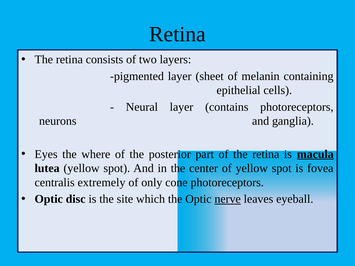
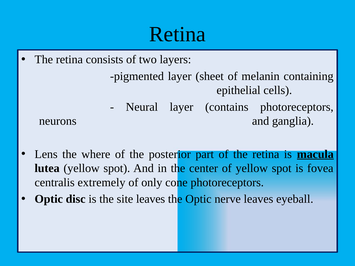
Eyes: Eyes -> Lens (46, 154)
site which: which -> leaves (151, 199)
nerve underline: present -> none (228, 199)
